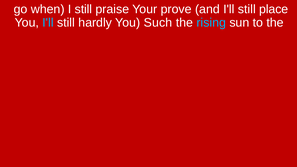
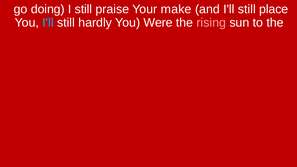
when: when -> doing (48, 9)
prove: prove -> make (176, 9)
Such: Such -> Were (158, 23)
rising colour: light blue -> pink (211, 23)
